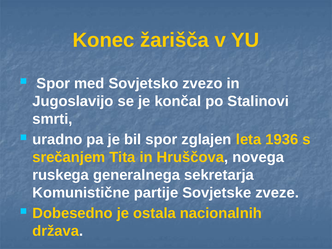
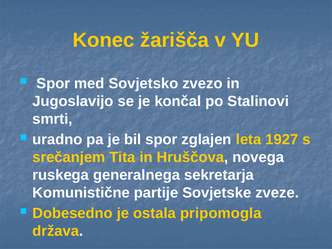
1936: 1936 -> 1927 (282, 140)
nacionalnih: nacionalnih -> pripomogla (221, 213)
